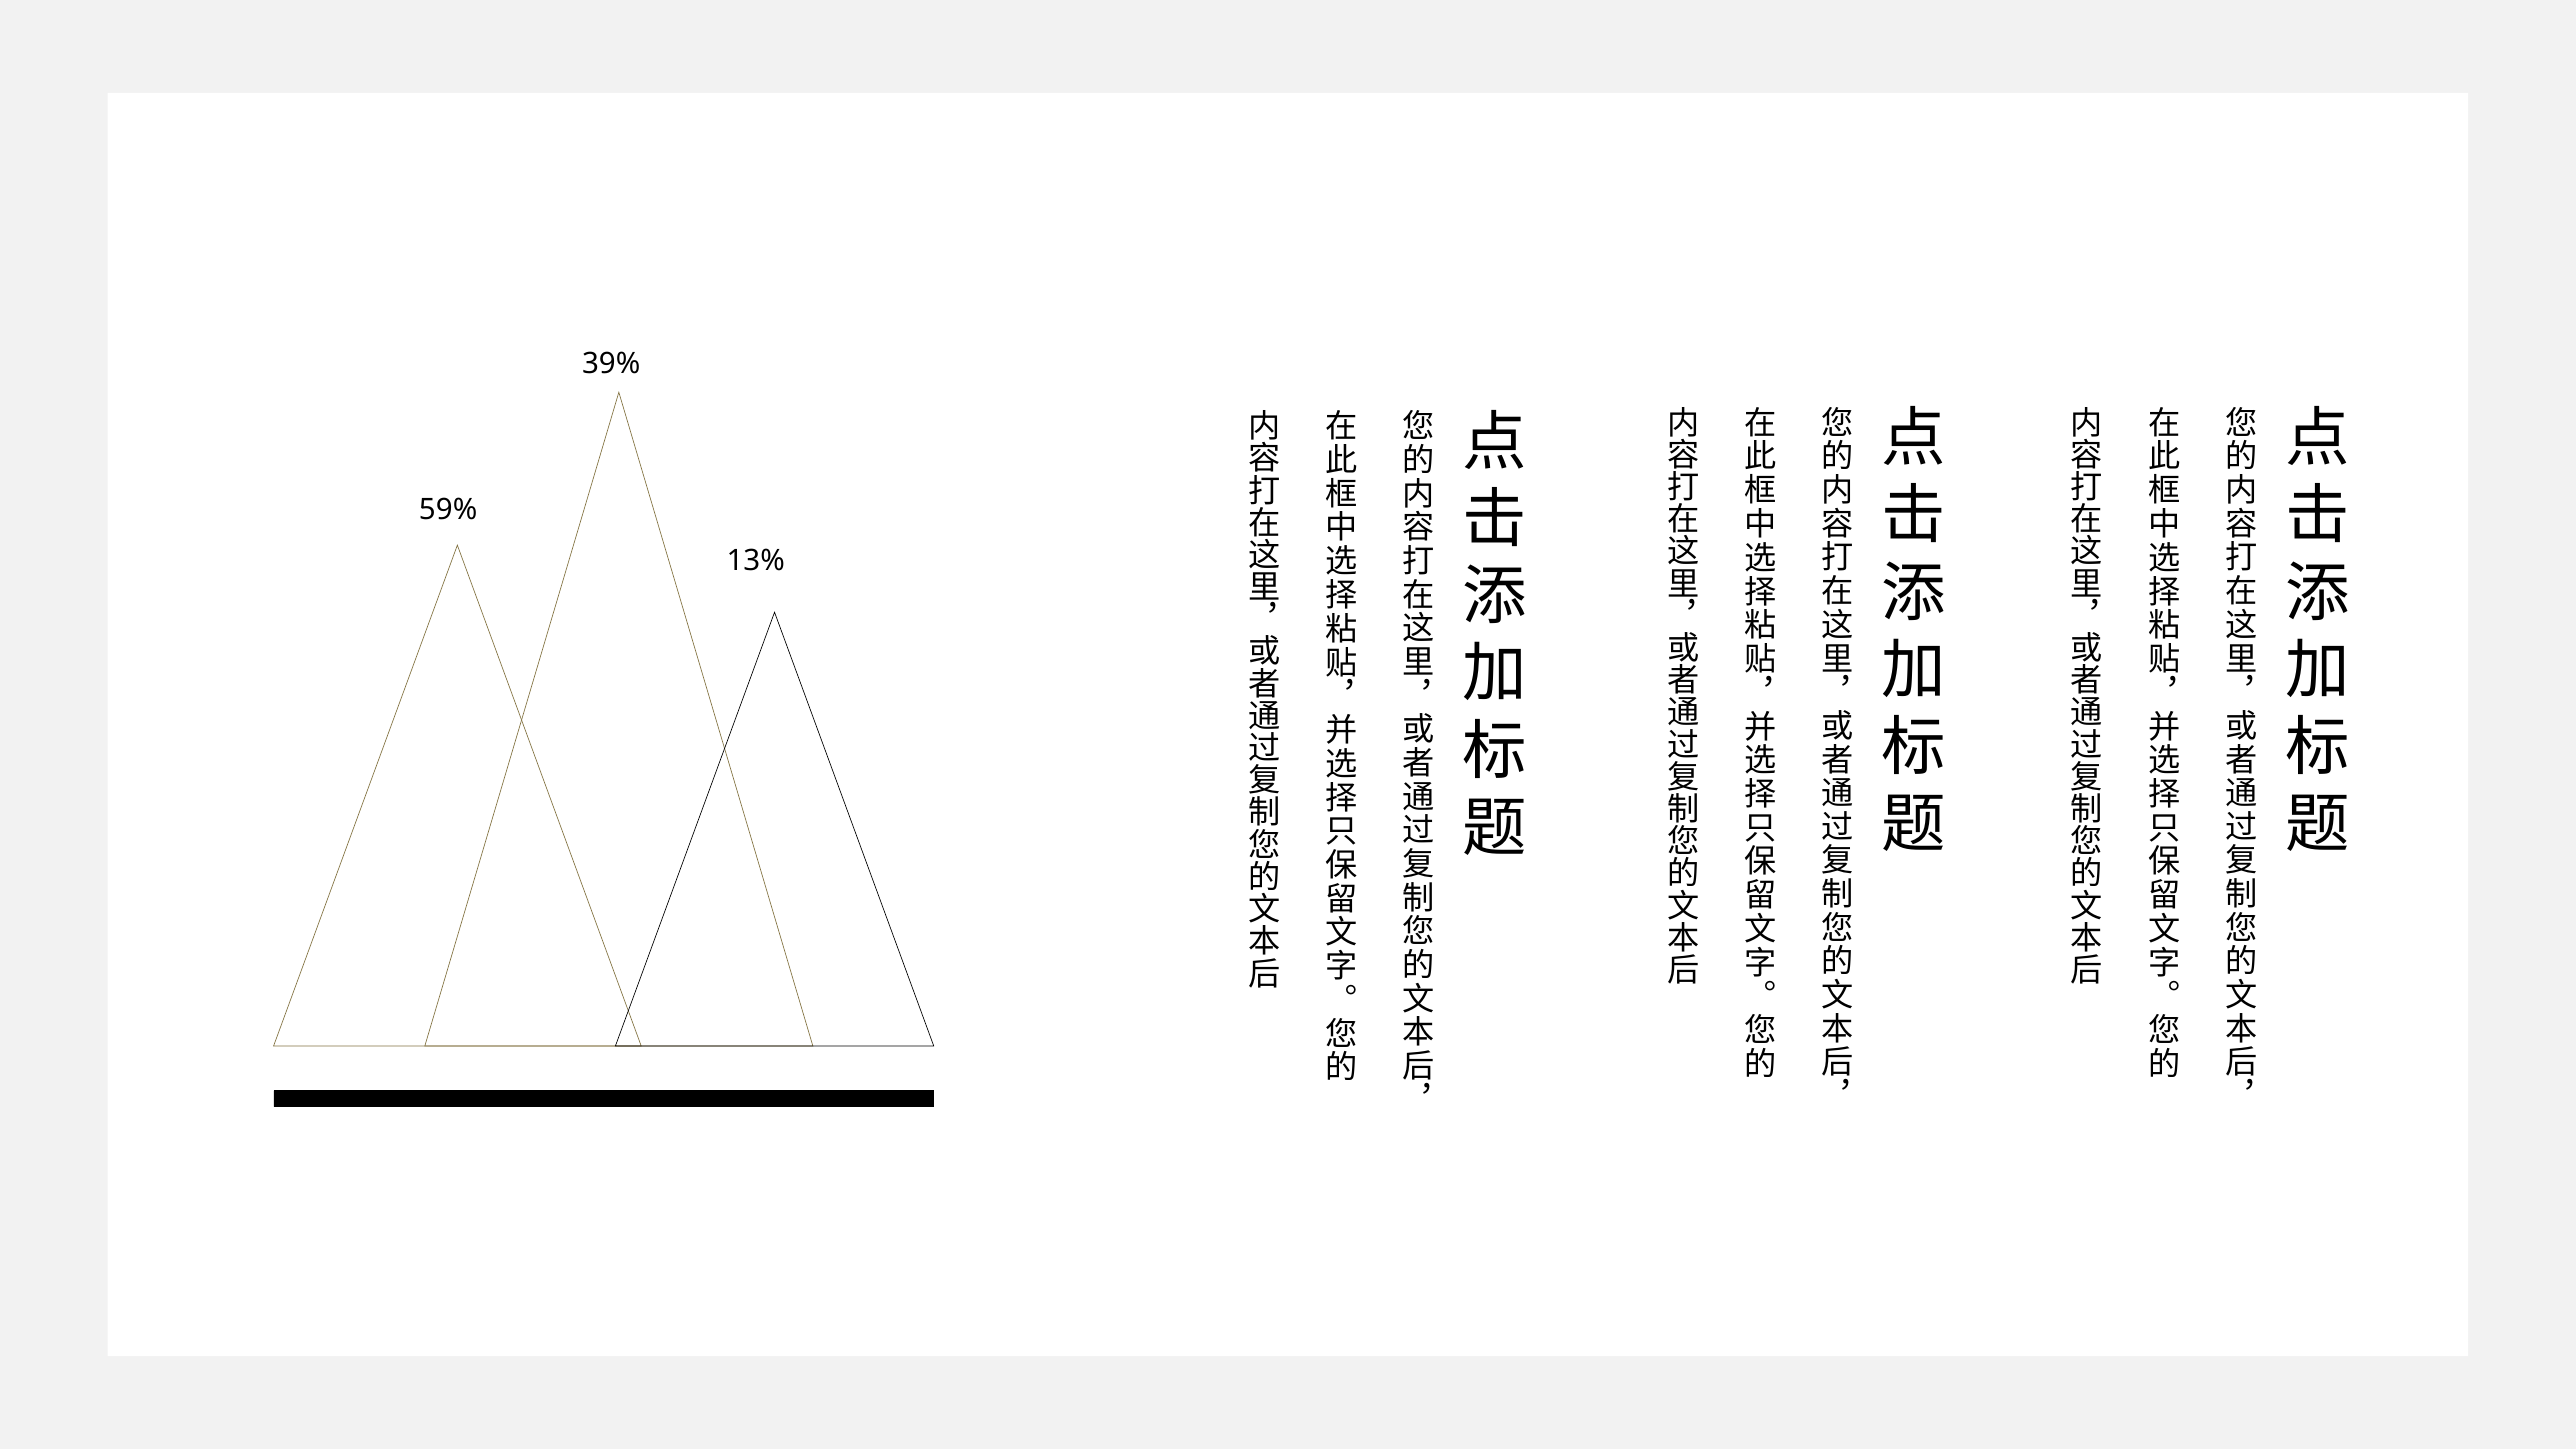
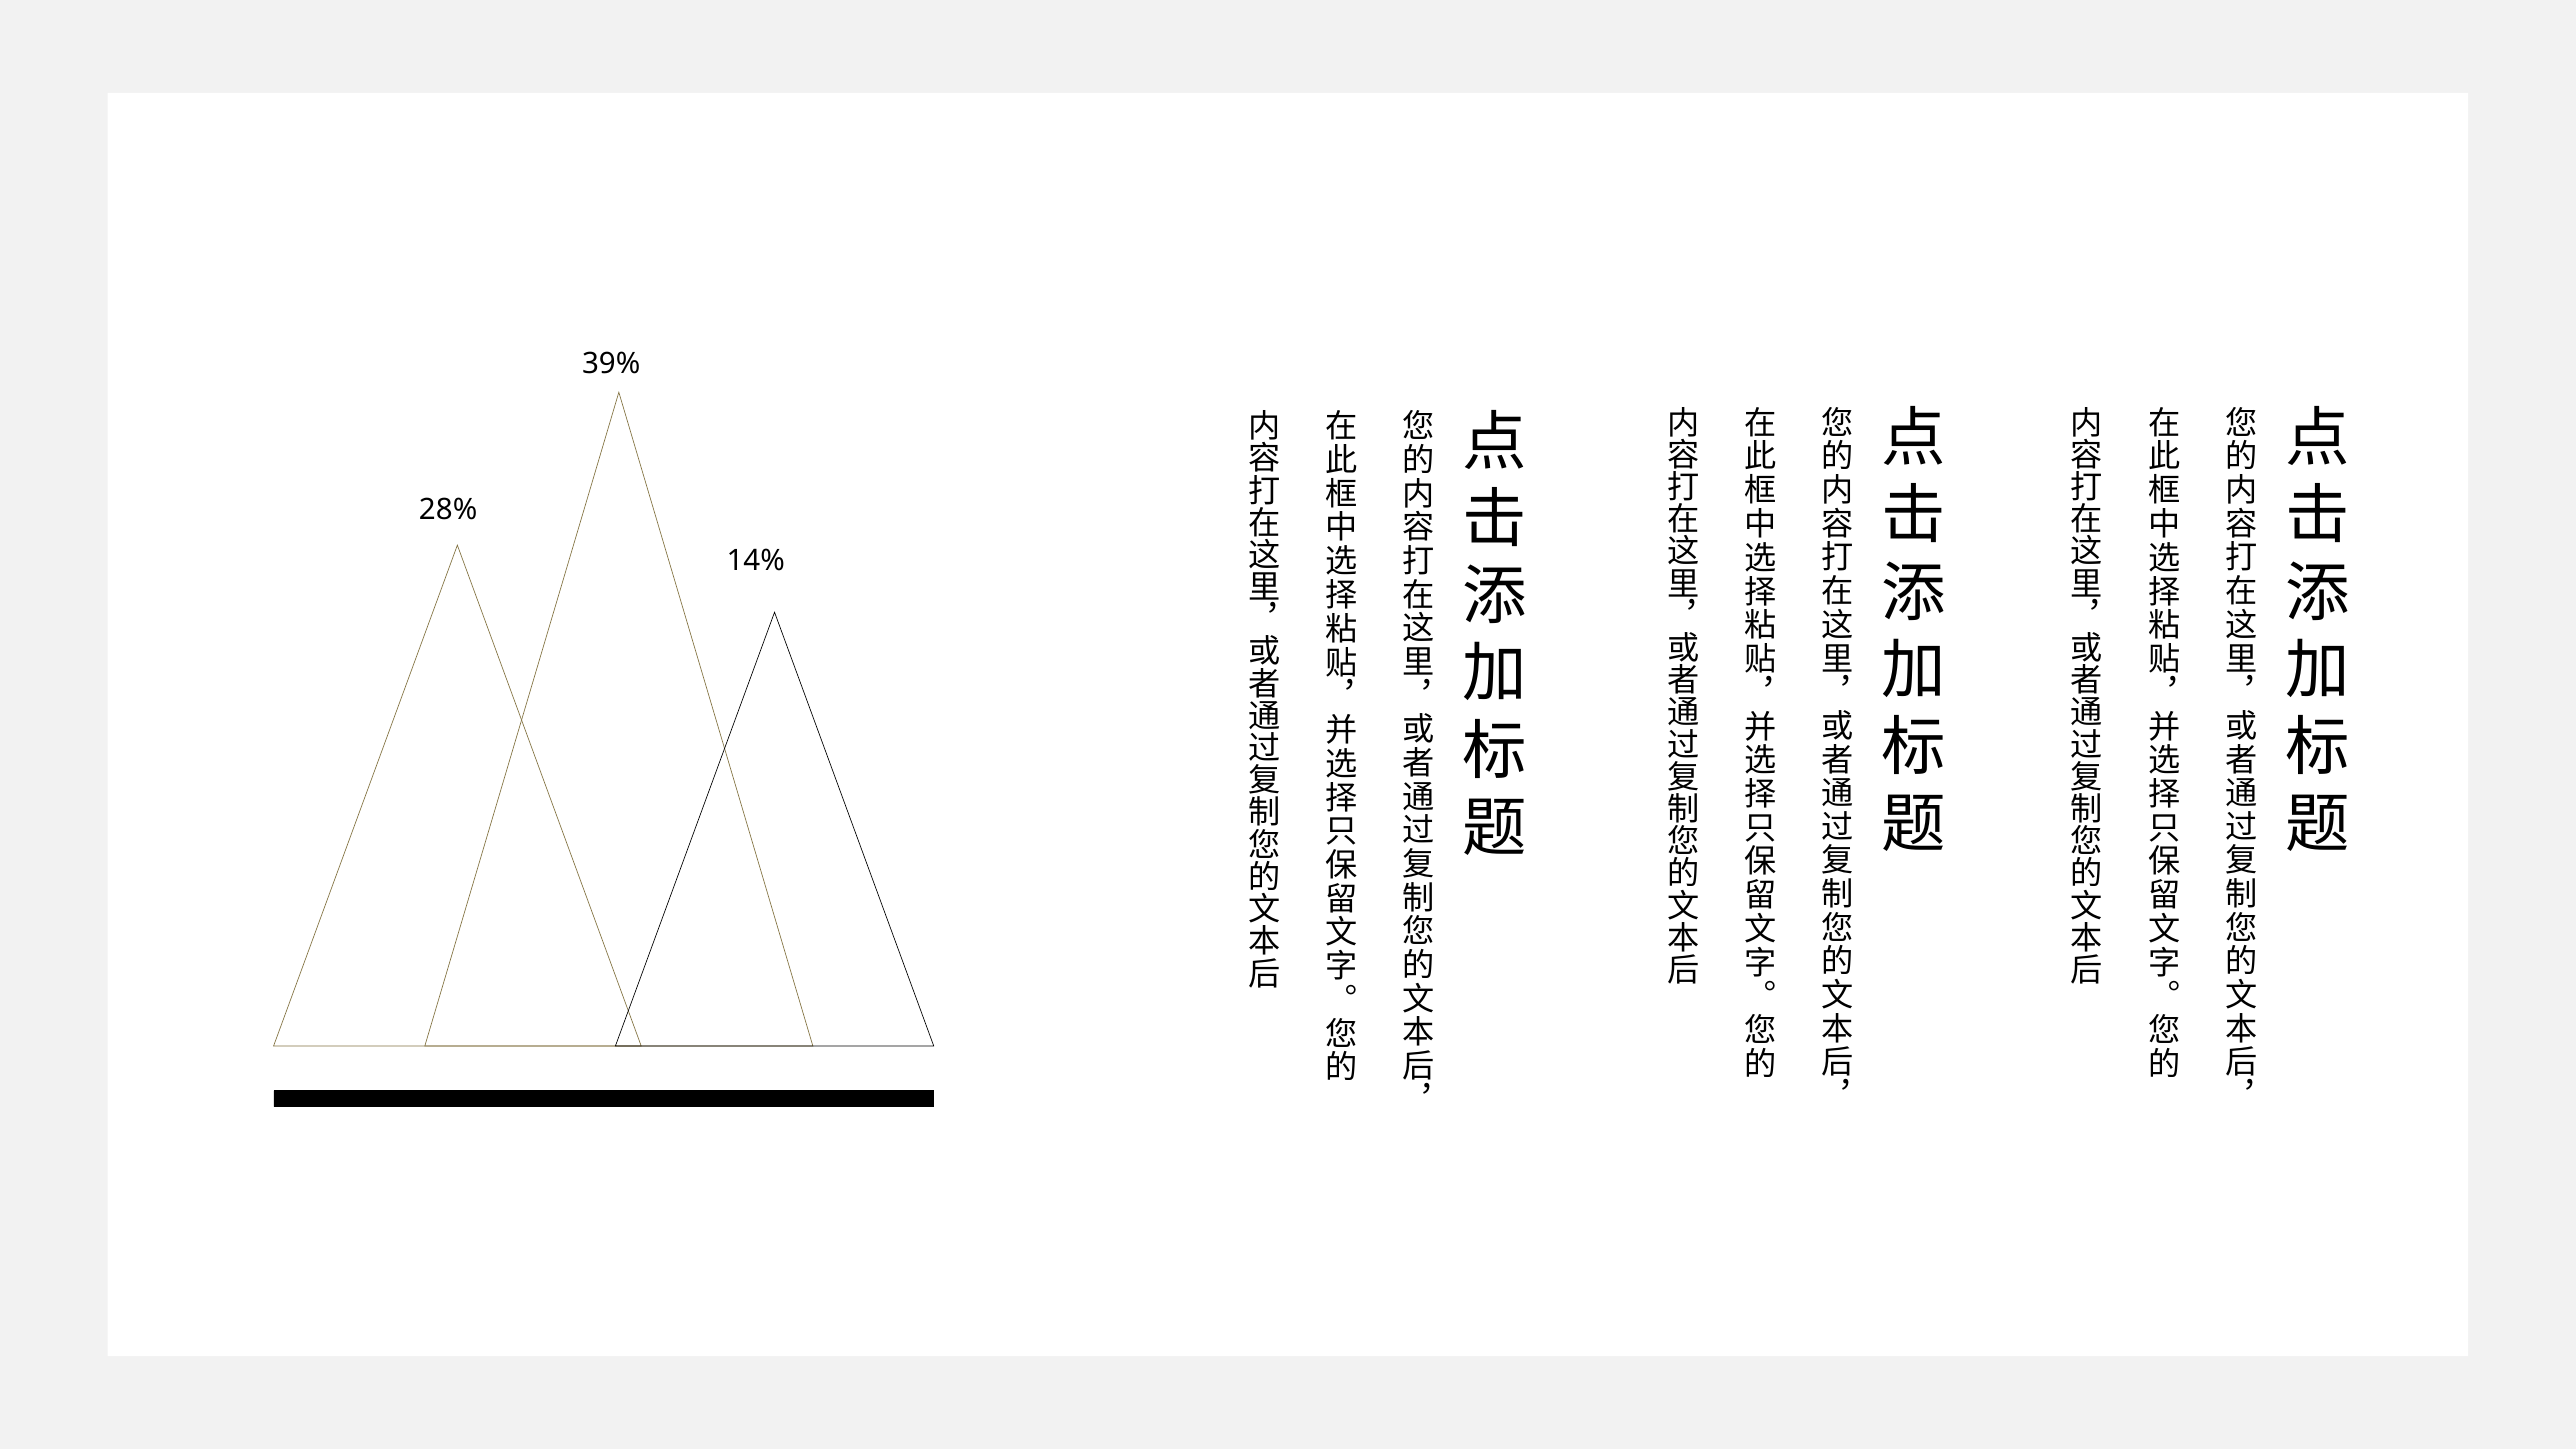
59%: 59% -> 28% (448, 510)
13%: 13% -> 14% (756, 561)
